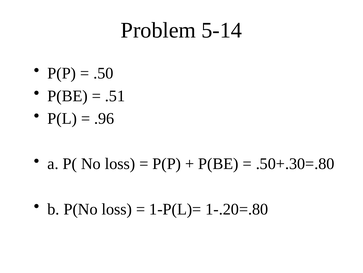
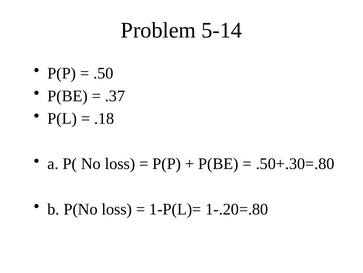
.51: .51 -> .37 (115, 96)
.96: .96 -> .18 (104, 118)
